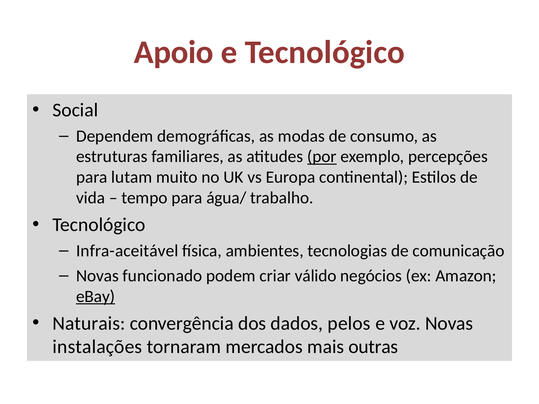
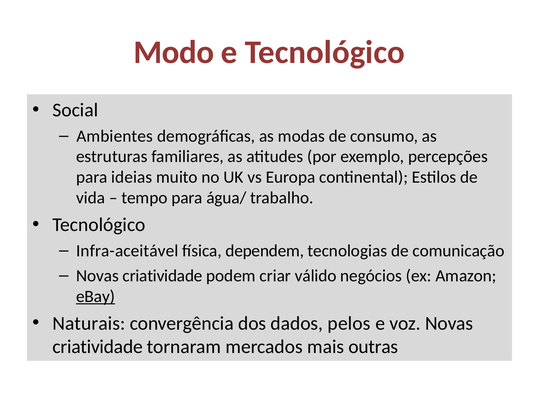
Apoio: Apoio -> Modo (174, 52)
Dependem: Dependem -> Ambientes (115, 136)
por underline: present -> none (322, 157)
lutam: lutam -> ideias (132, 177)
ambientes: ambientes -> dependem (265, 251)
funcionado: funcionado -> criatividade (163, 276)
instalações: instalações -> criatividade (98, 347)
